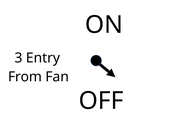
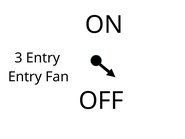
From: From -> Entry (25, 77)
